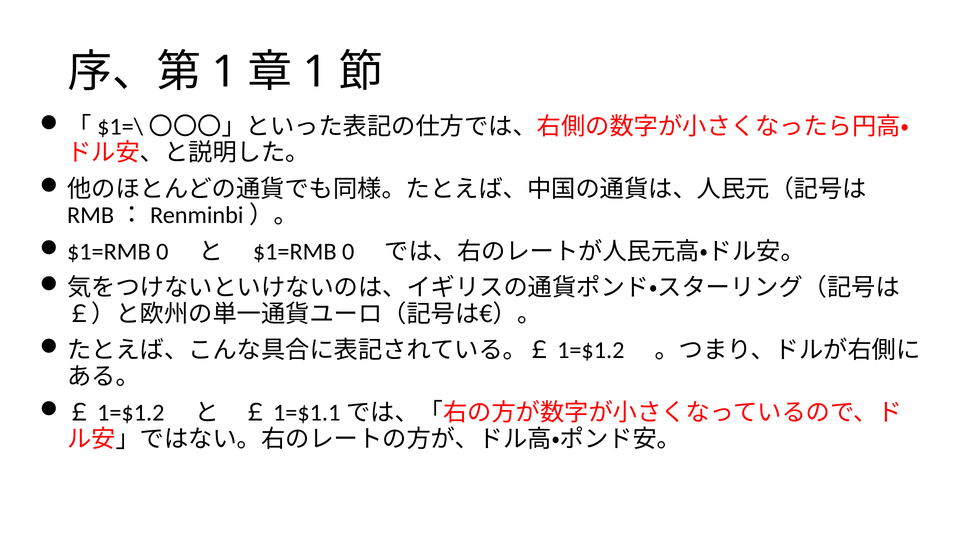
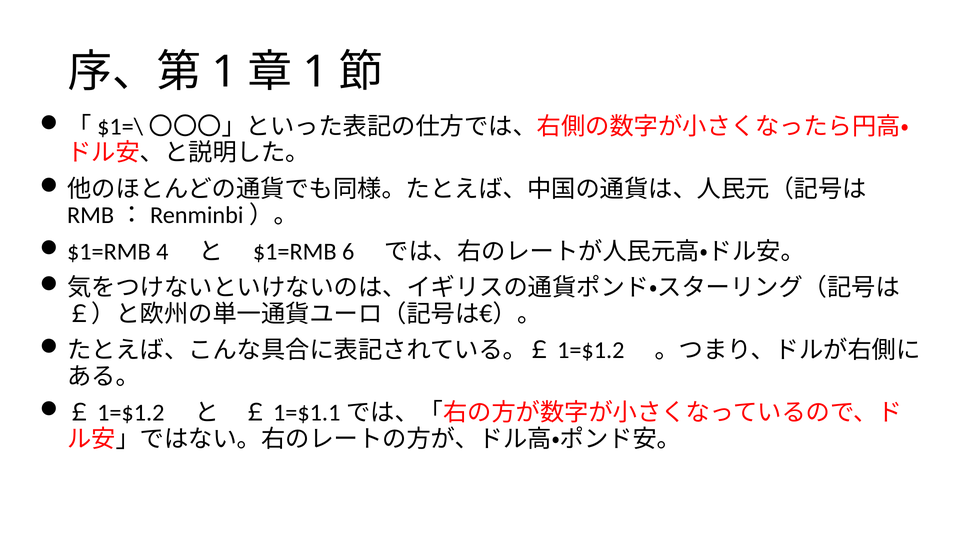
0: 0 -> 4 (162, 251)
0: 0 -> 6 (348, 251)
